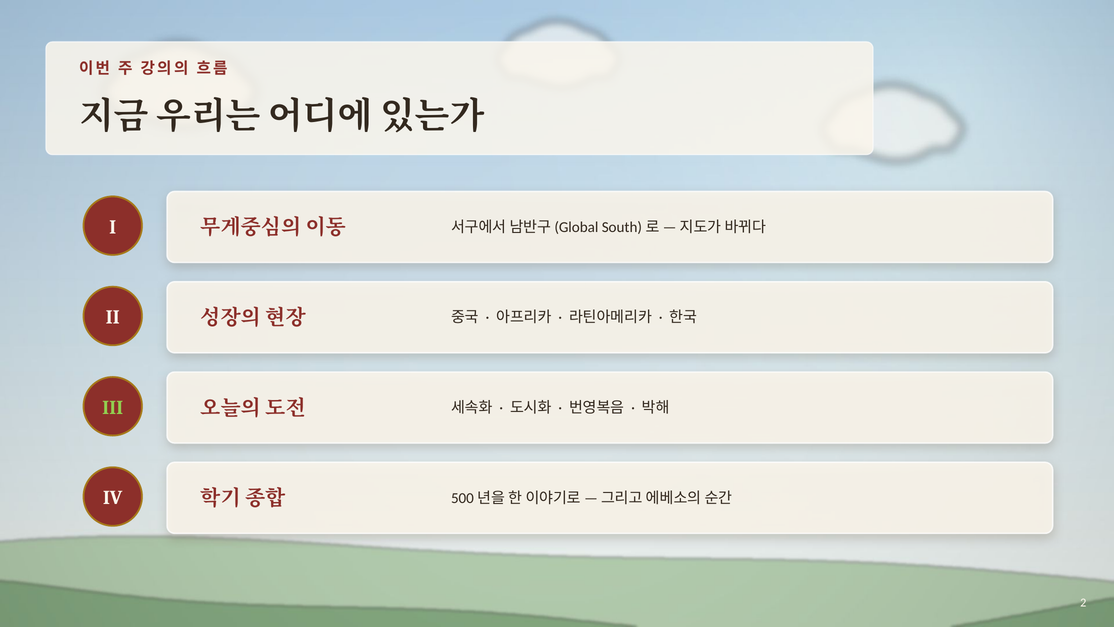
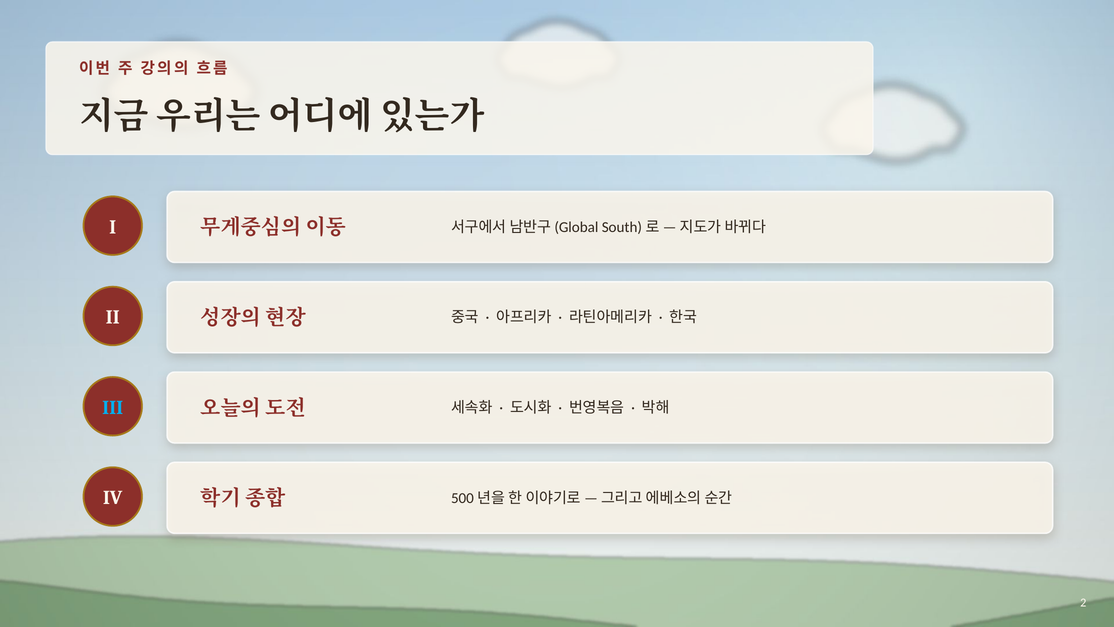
III colour: light green -> light blue (113, 407)
